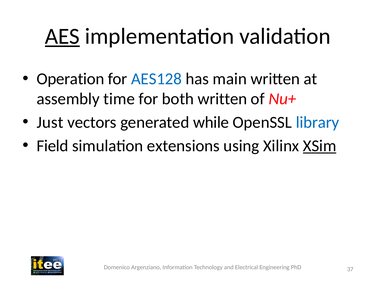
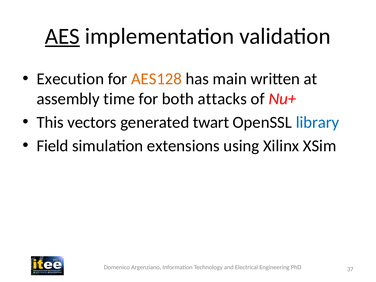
Operation: Operation -> Execution (70, 79)
AES128 colour: blue -> orange (156, 79)
both written: written -> attacks (222, 99)
Just: Just -> This (50, 122)
while: while -> twart (211, 122)
XSim underline: present -> none (320, 146)
